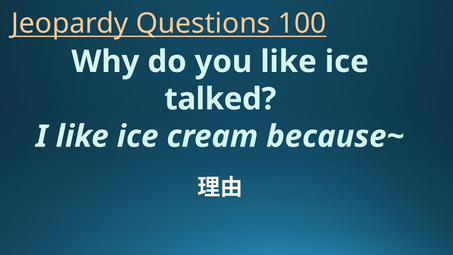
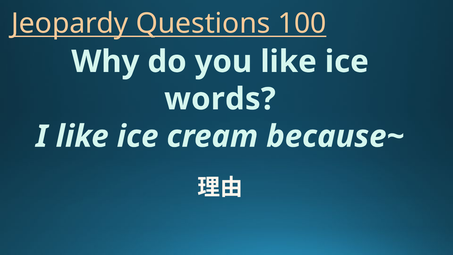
talked: talked -> words (220, 99)
